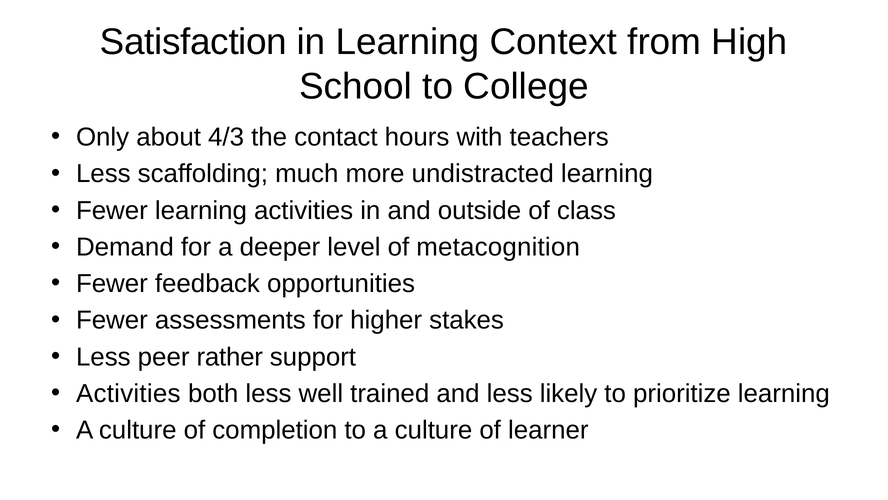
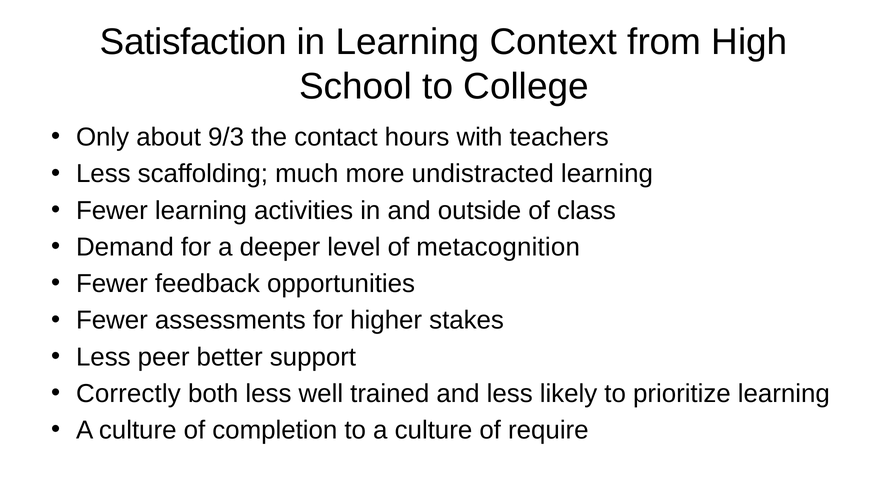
4/3: 4/3 -> 9/3 (226, 137)
rather: rather -> better (230, 357)
Activities: Activities -> Correctly (128, 393)
learner: learner -> require (548, 430)
